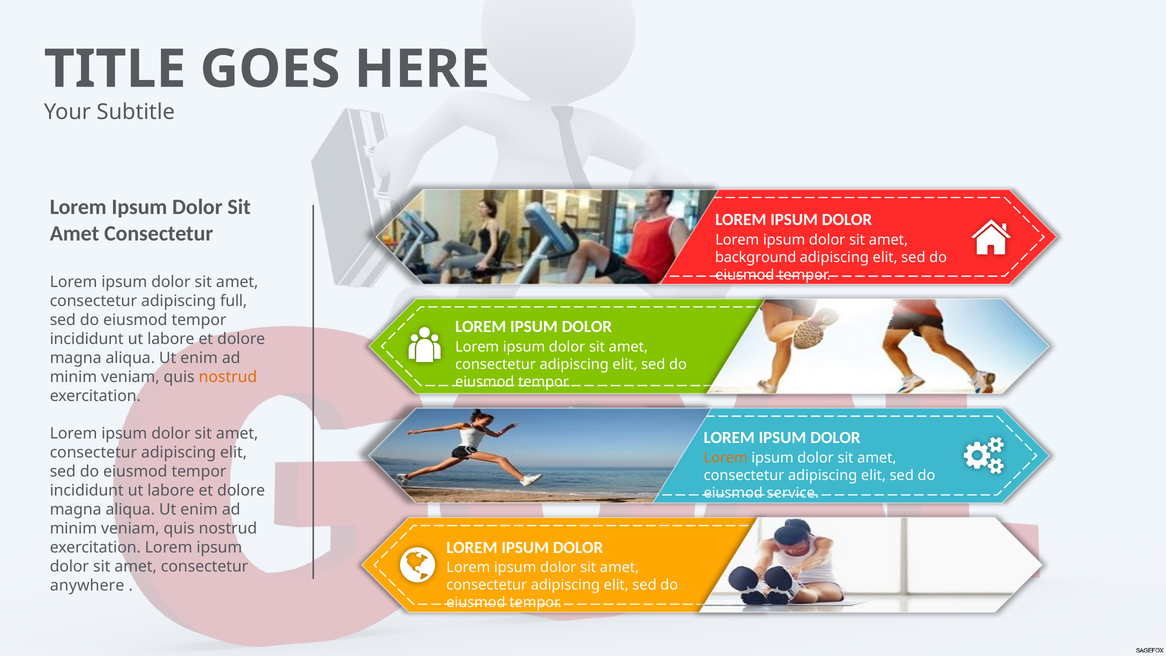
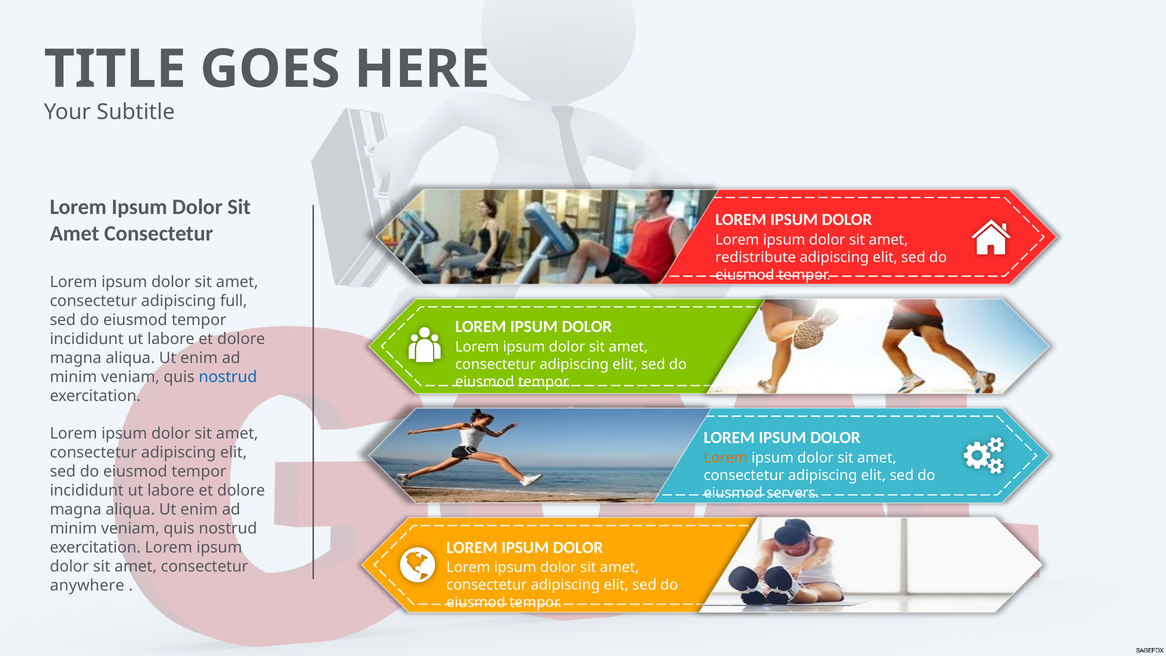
background: background -> redistribute (756, 257)
nostrud colour: orange -> blue (228, 377)
service: service -> servers (793, 493)
